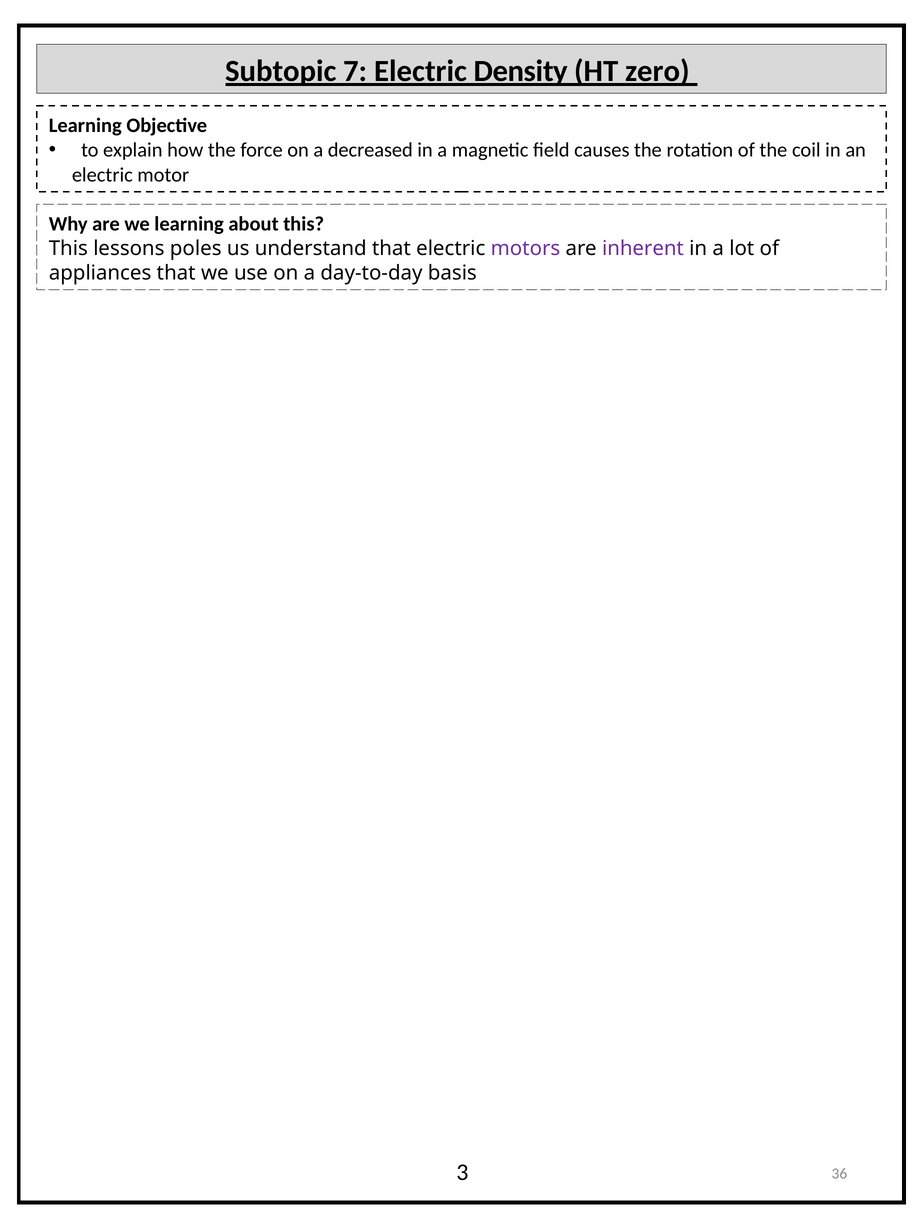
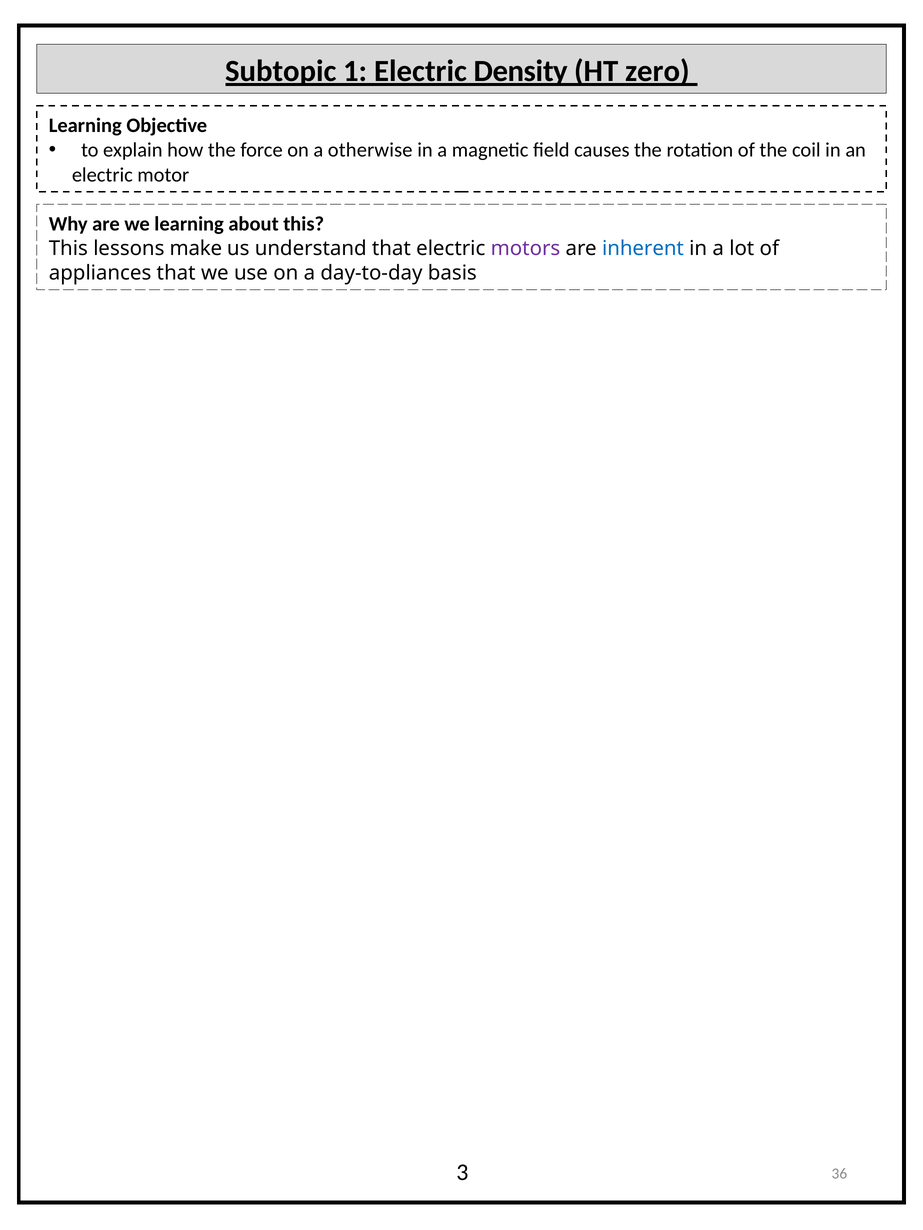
7: 7 -> 1 (355, 71)
decreased: decreased -> otherwise (370, 150)
poles: poles -> make (196, 249)
inherent colour: purple -> blue (643, 249)
